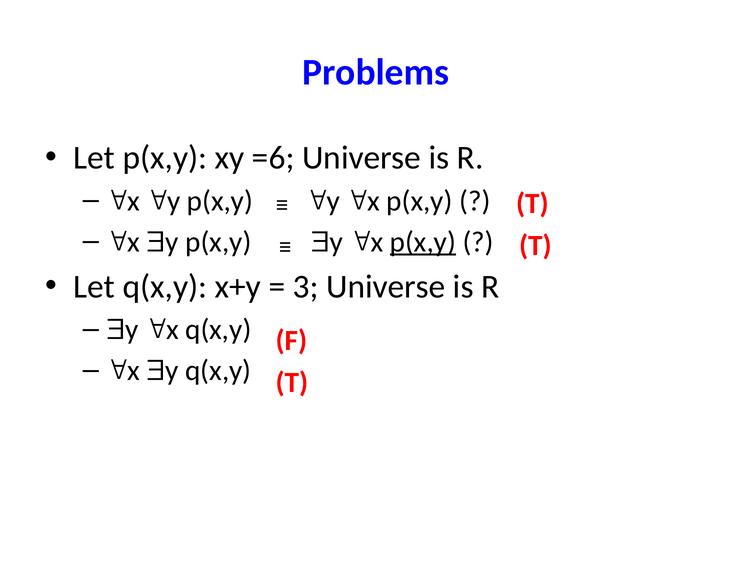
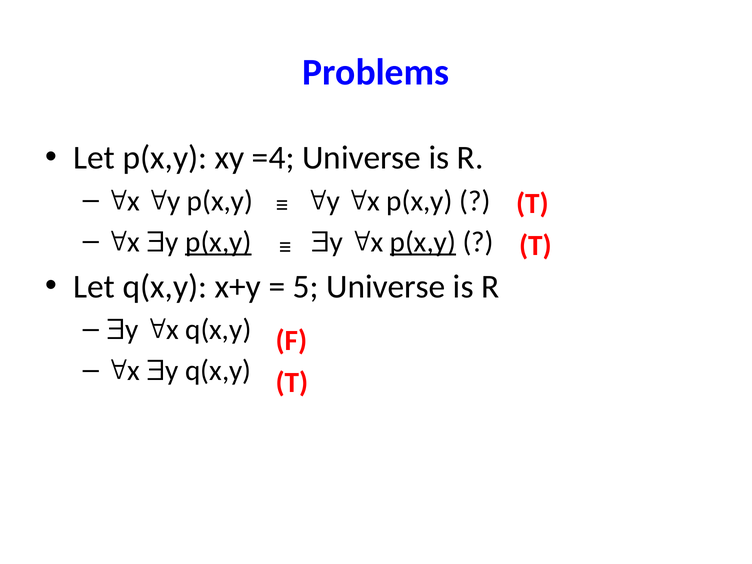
=6: =6 -> =4 (273, 158)
p(x,y underline: none -> present (218, 242)
3: 3 -> 5 (306, 287)
